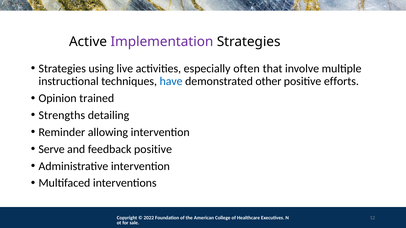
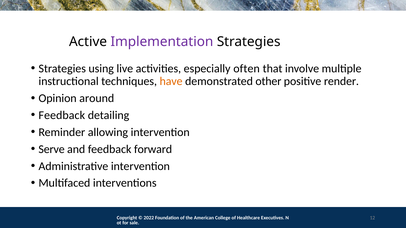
have colour: blue -> orange (171, 81)
efforts: efforts -> render (341, 81)
trained: trained -> around (97, 98)
Strengths: Strengths -> Feedback (62, 115)
feedback positive: positive -> forward (153, 149)
